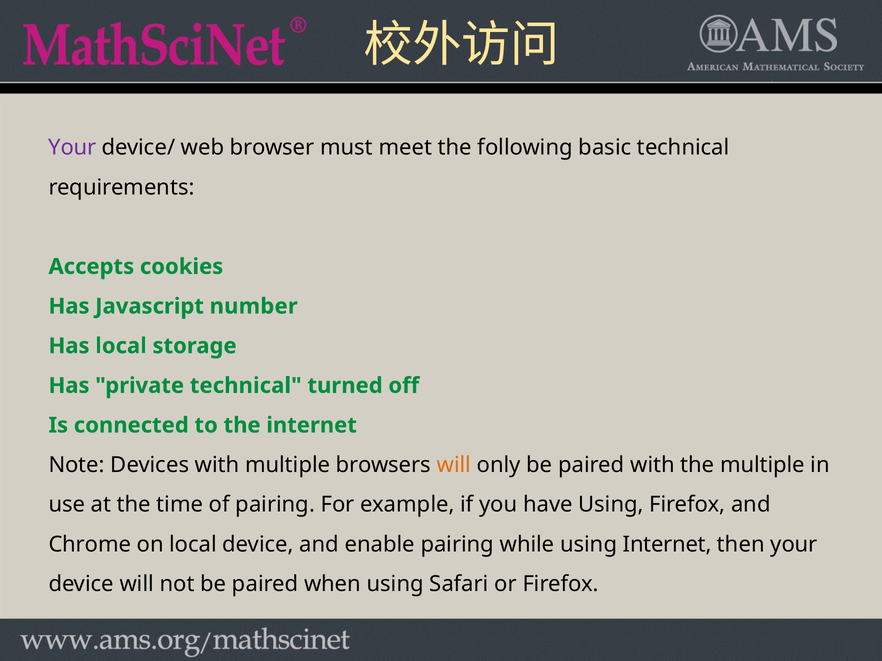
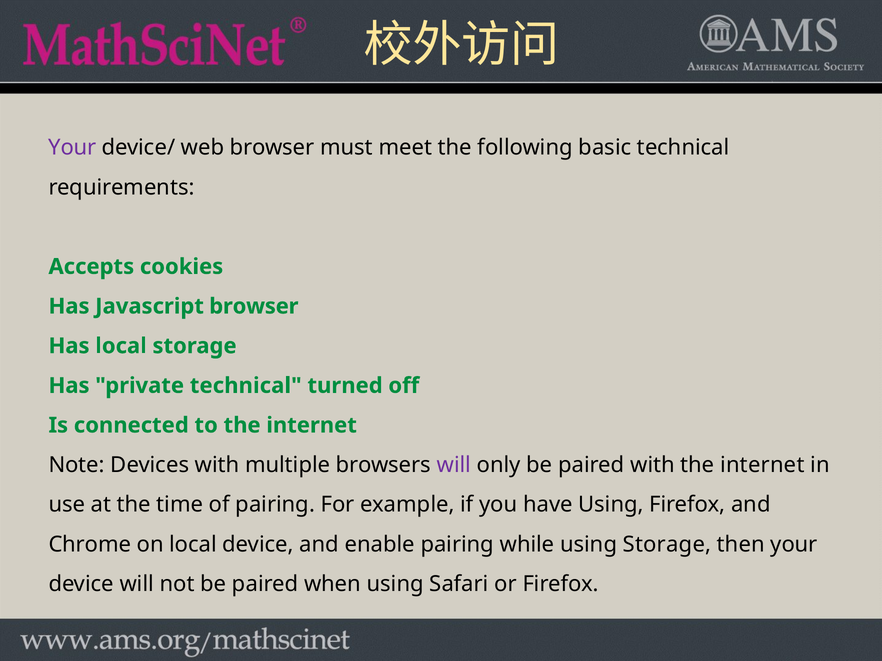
Javascript number: number -> browser (254, 307)
will colour: orange -> purple (454, 465)
with the multiple: multiple -> internet (762, 465)
using Internet: Internet -> Storage (667, 545)
